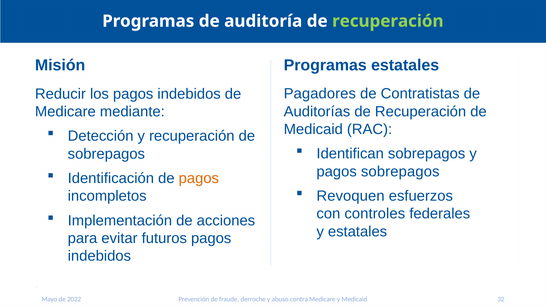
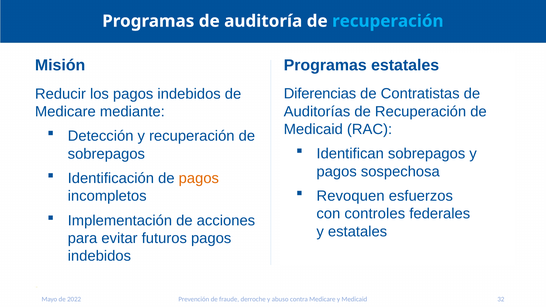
recuperación colour: light green -> light blue (388, 21)
Pagadores: Pagadores -> Diferencias (320, 94)
pagos sobrepagos: sobrepagos -> sospechosa (400, 172)
